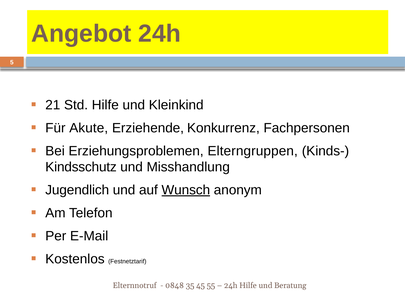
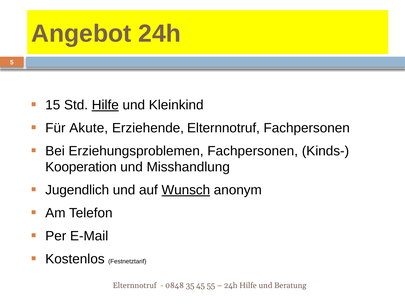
21: 21 -> 15 (53, 105)
Hilfe underline: none -> present (105, 105)
Erziehende Konkurrenz: Konkurrenz -> Elternnotruf (223, 128)
Erziehungsproblemen Elterngruppen: Elterngruppen -> Fachpersonen (253, 151)
Kindsschutz: Kindsschutz -> Kooperation (81, 167)
